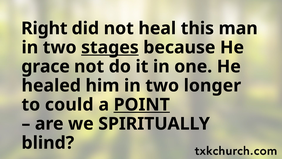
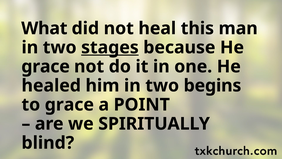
Right: Right -> What (44, 28)
longer: longer -> begins (212, 85)
to could: could -> grace (69, 104)
POINT underline: present -> none (142, 104)
